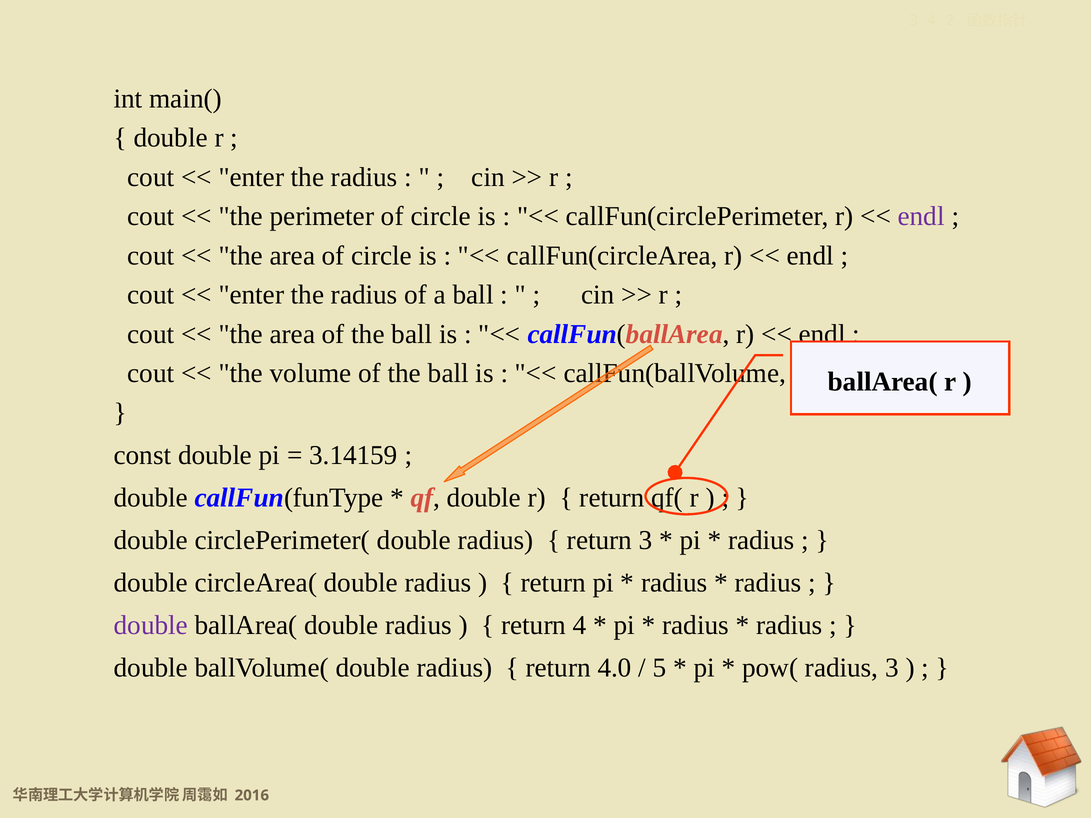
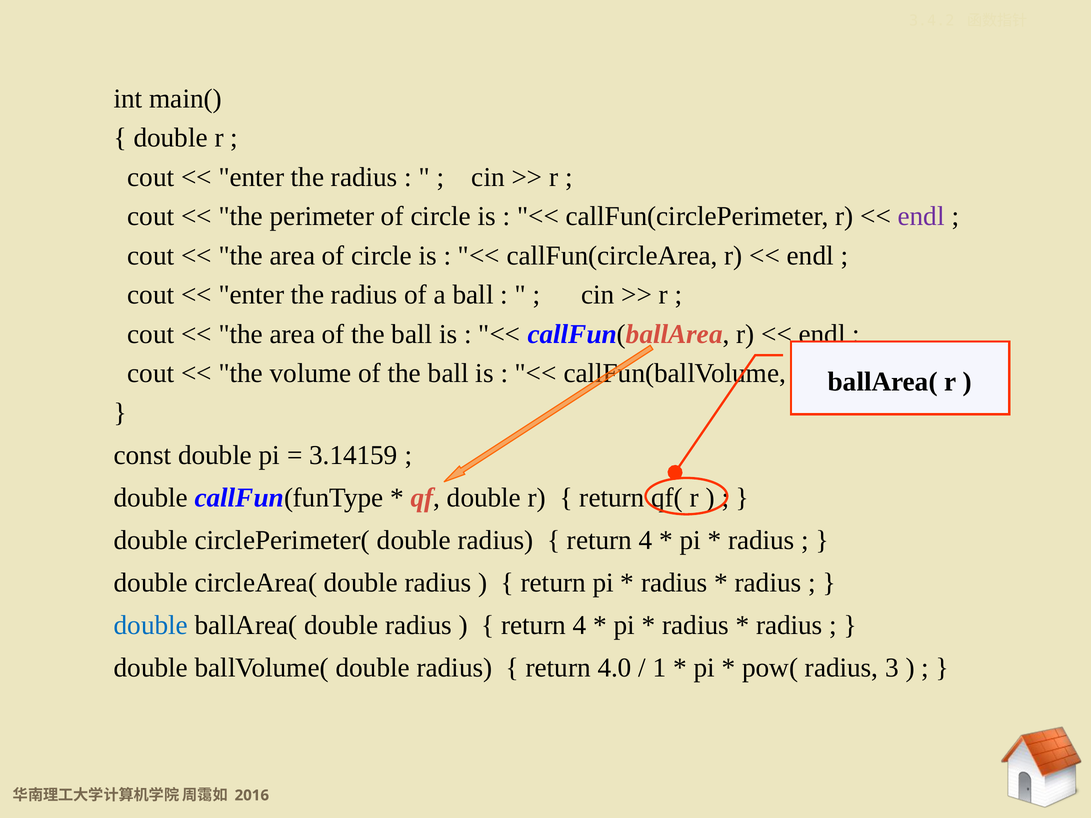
3: 3 -> 4 (646, 540)
double colour: purple -> blue (151, 625)
5: 5 -> 1 (660, 668)
